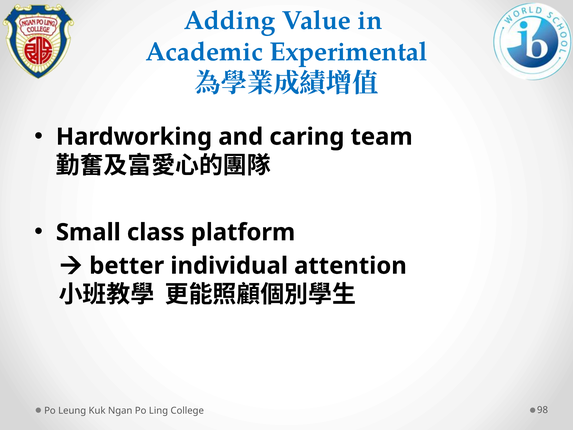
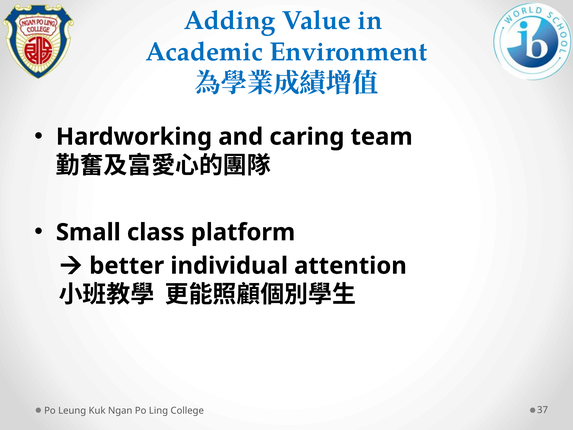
Experimental: Experimental -> Environment (348, 52)
98: 98 -> 37 (543, 410)
